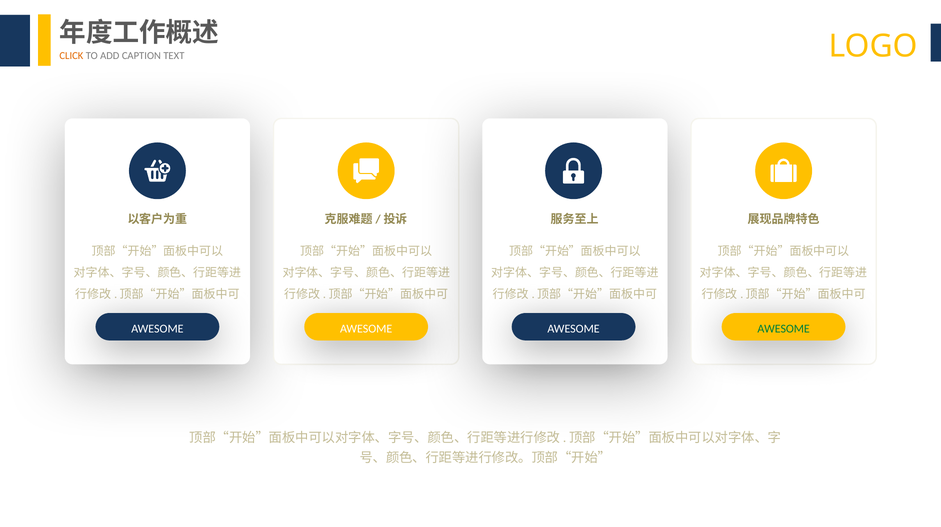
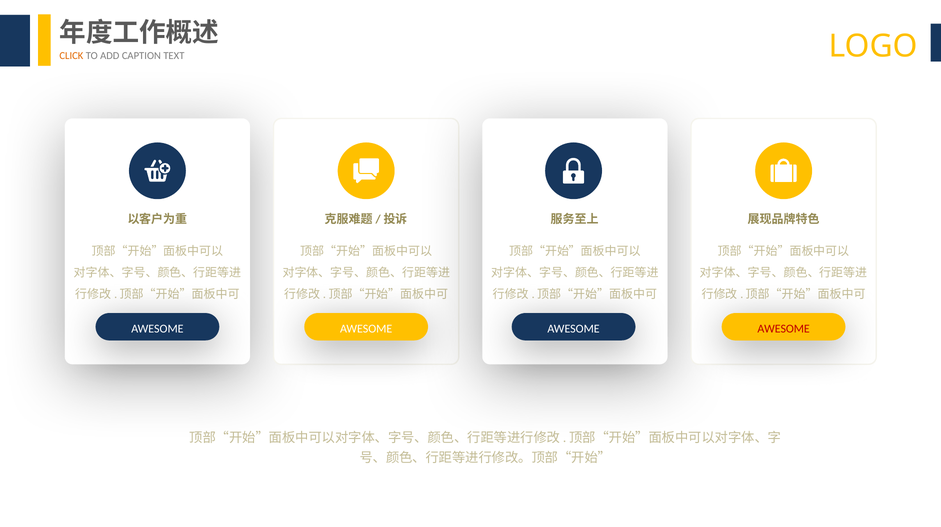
AWESOME colour: green -> red (784, 329)
